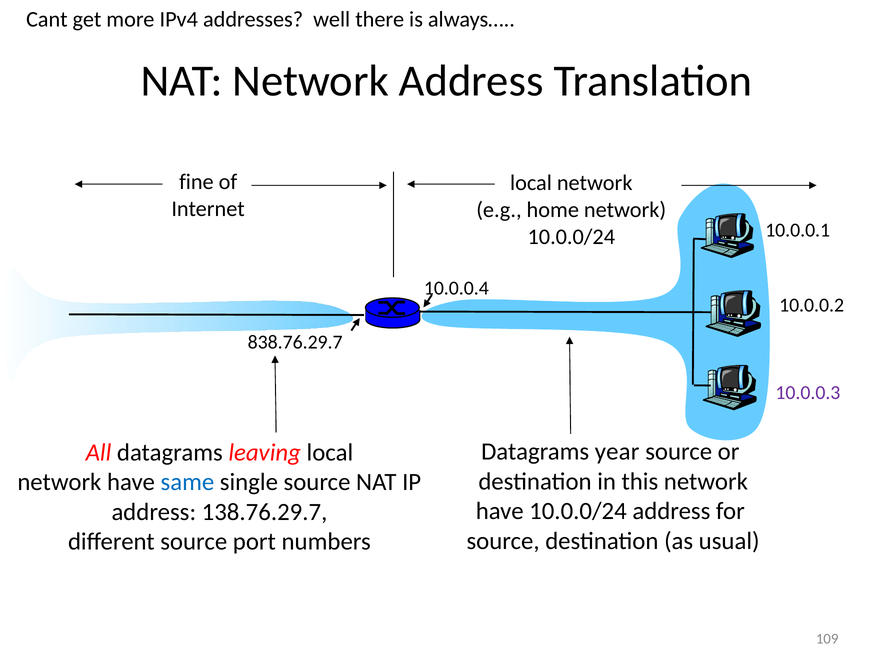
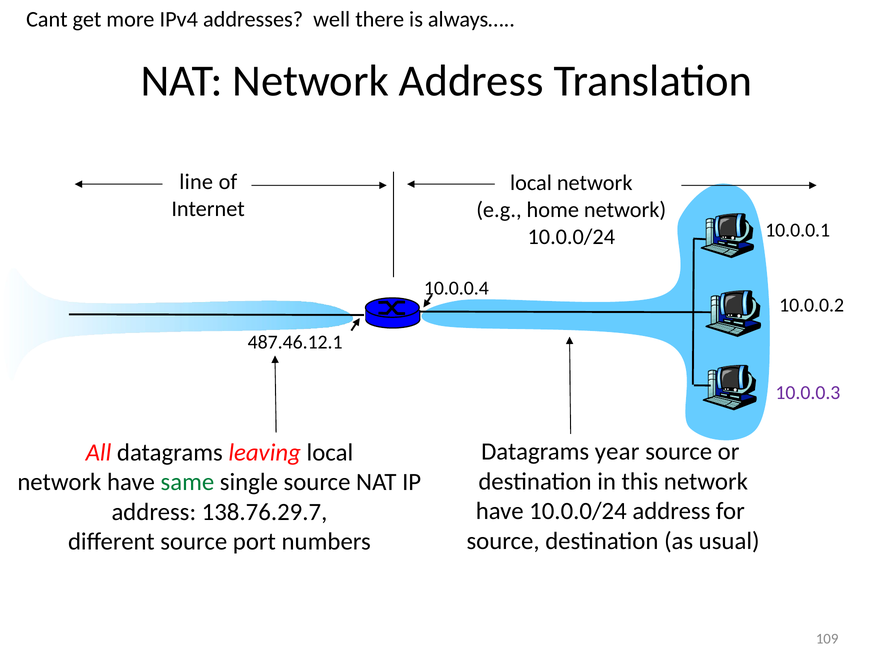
fine: fine -> line (196, 182)
838.76.29.7: 838.76.29.7 -> 487.46.12.1 (295, 342)
same colour: blue -> green (187, 482)
